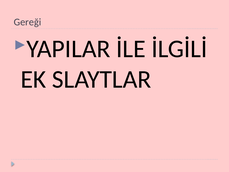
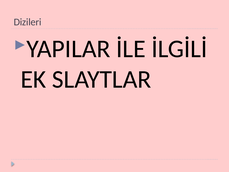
Gereği: Gereği -> Dizileri (28, 22)
